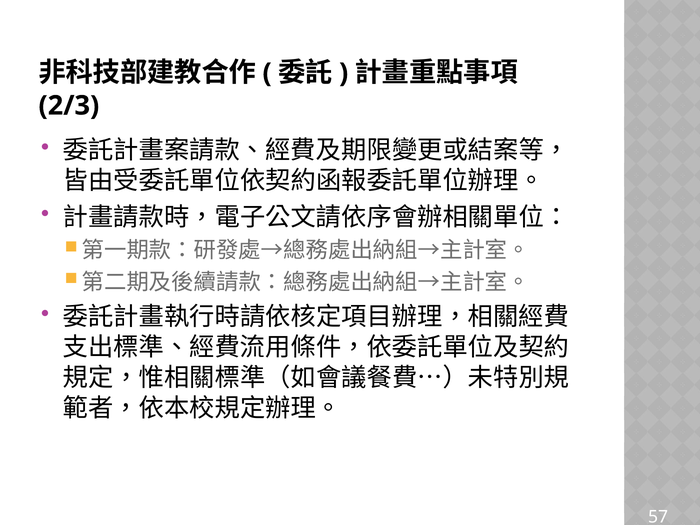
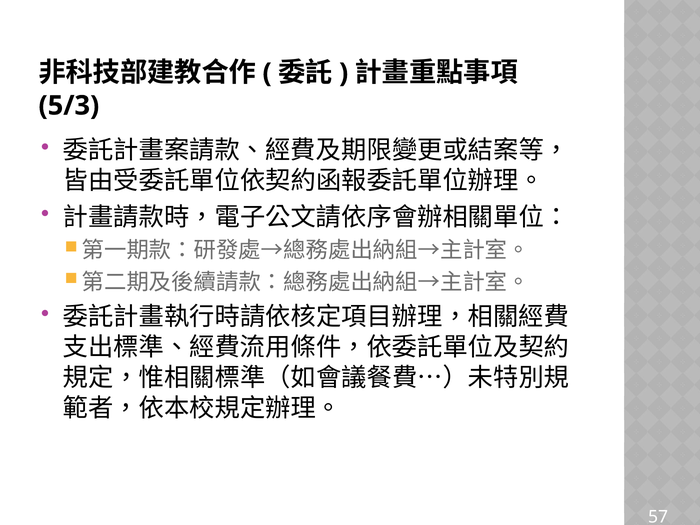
2/3: 2/3 -> 5/3 (69, 106)
